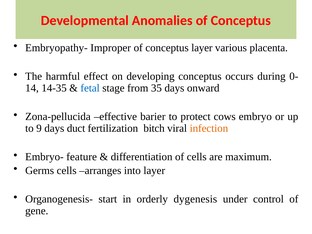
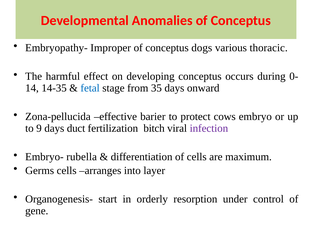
conceptus layer: layer -> dogs (202, 48)
placenta: placenta -> thoracic (269, 48)
infection colour: orange -> purple (209, 128)
feature: feature -> rubella (82, 157)
dygenesis: dygenesis -> resorption (195, 199)
